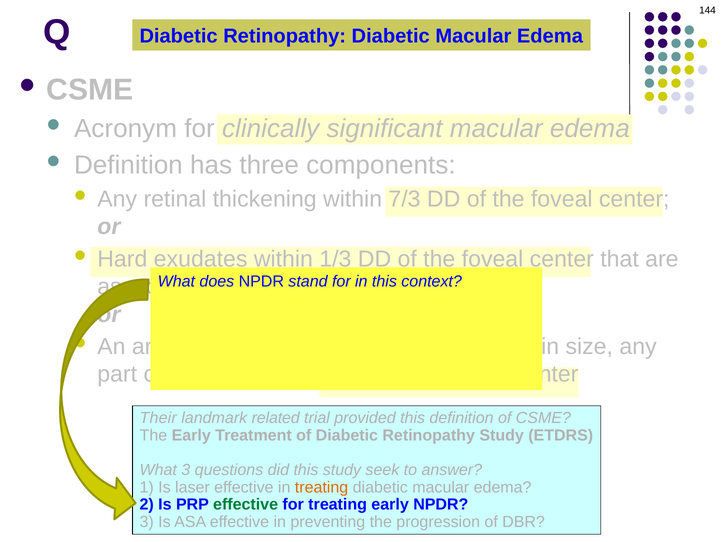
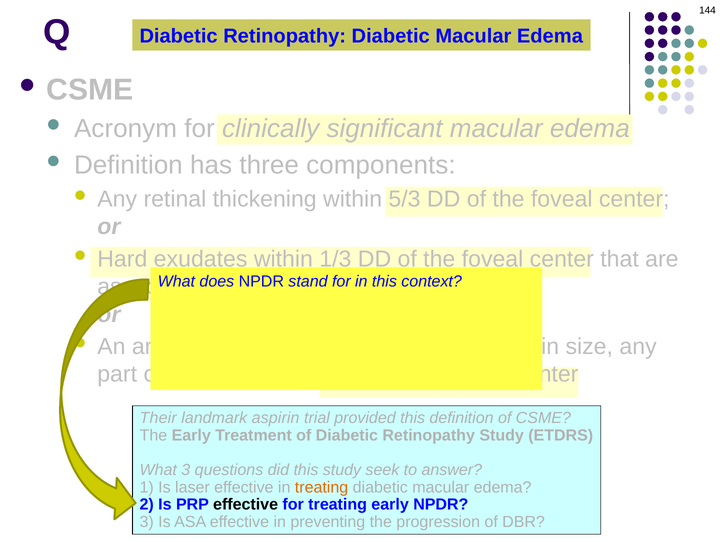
7/3: 7/3 -> 5/3 (405, 199)
related: related -> aspirin (276, 418)
effective colour: green -> black (246, 505)
